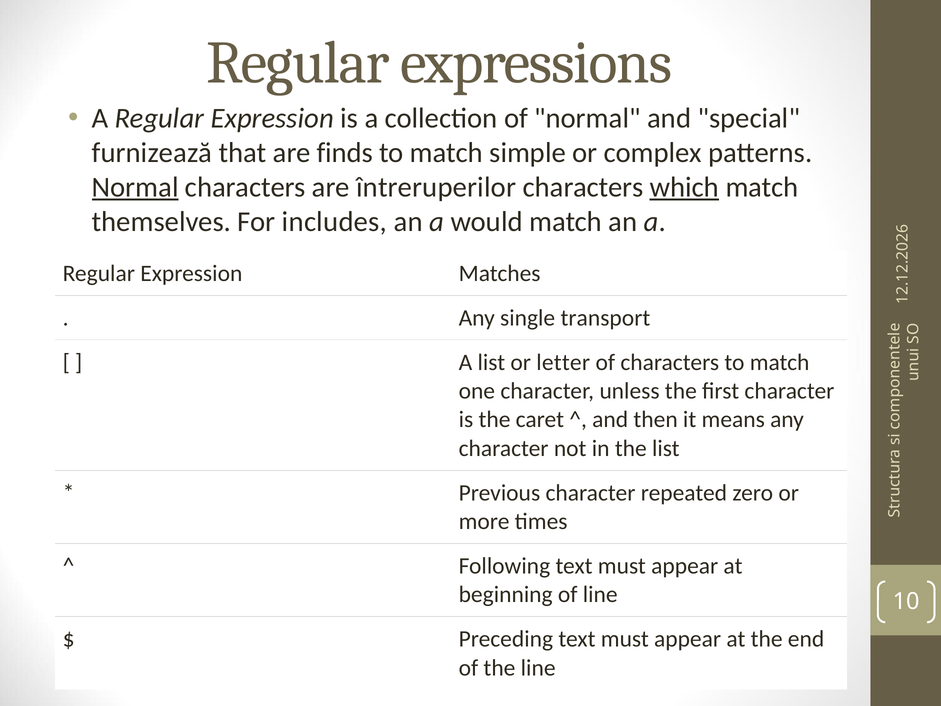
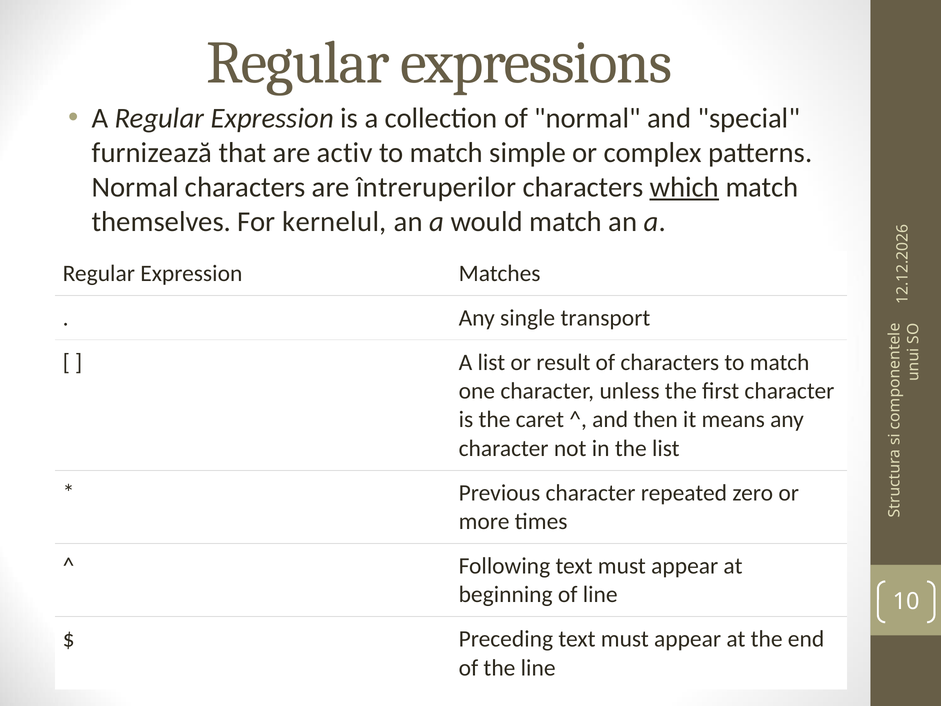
finds: finds -> activ (345, 153)
Normal underline: present -> none (135, 187)
includes: includes -> kernelul (334, 222)
letter: letter -> result (563, 362)
